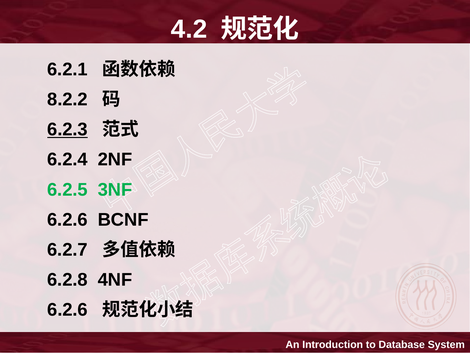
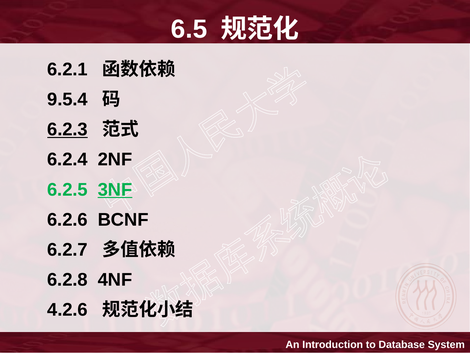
4.2: 4.2 -> 6.5 (189, 29)
8.2.2: 8.2.2 -> 9.5.4 (67, 99)
3NF underline: none -> present (115, 189)
6.2.6: 6.2.6 -> 4.2.6 (67, 309)
